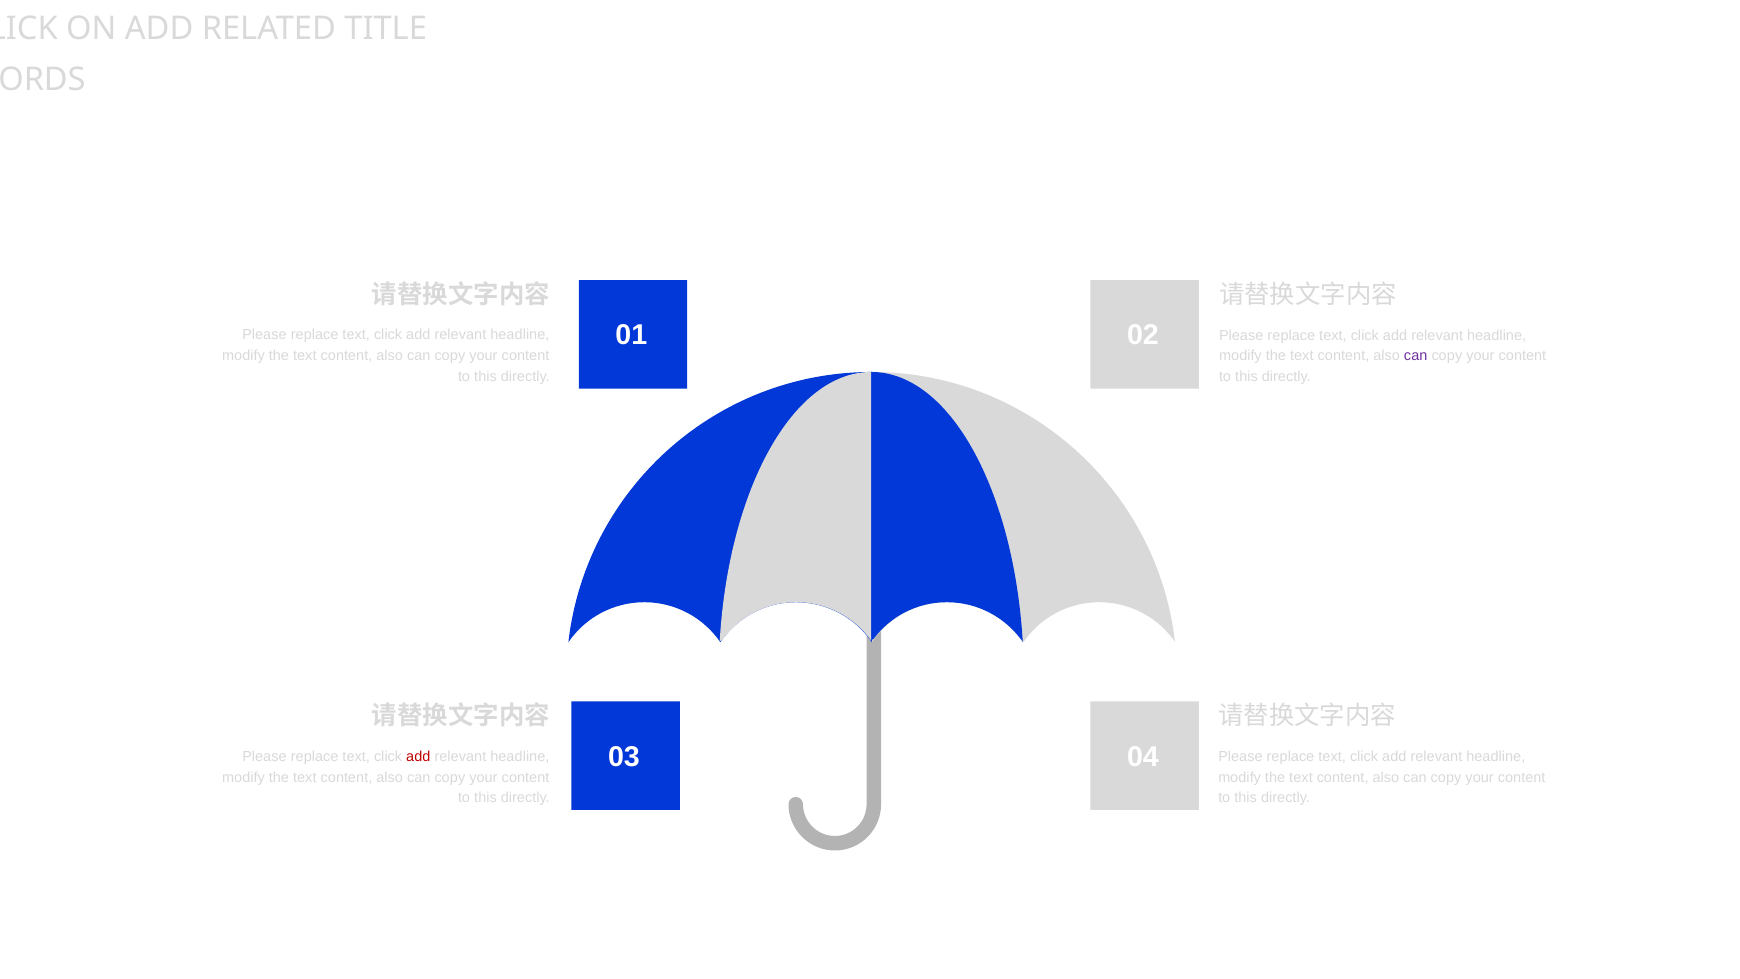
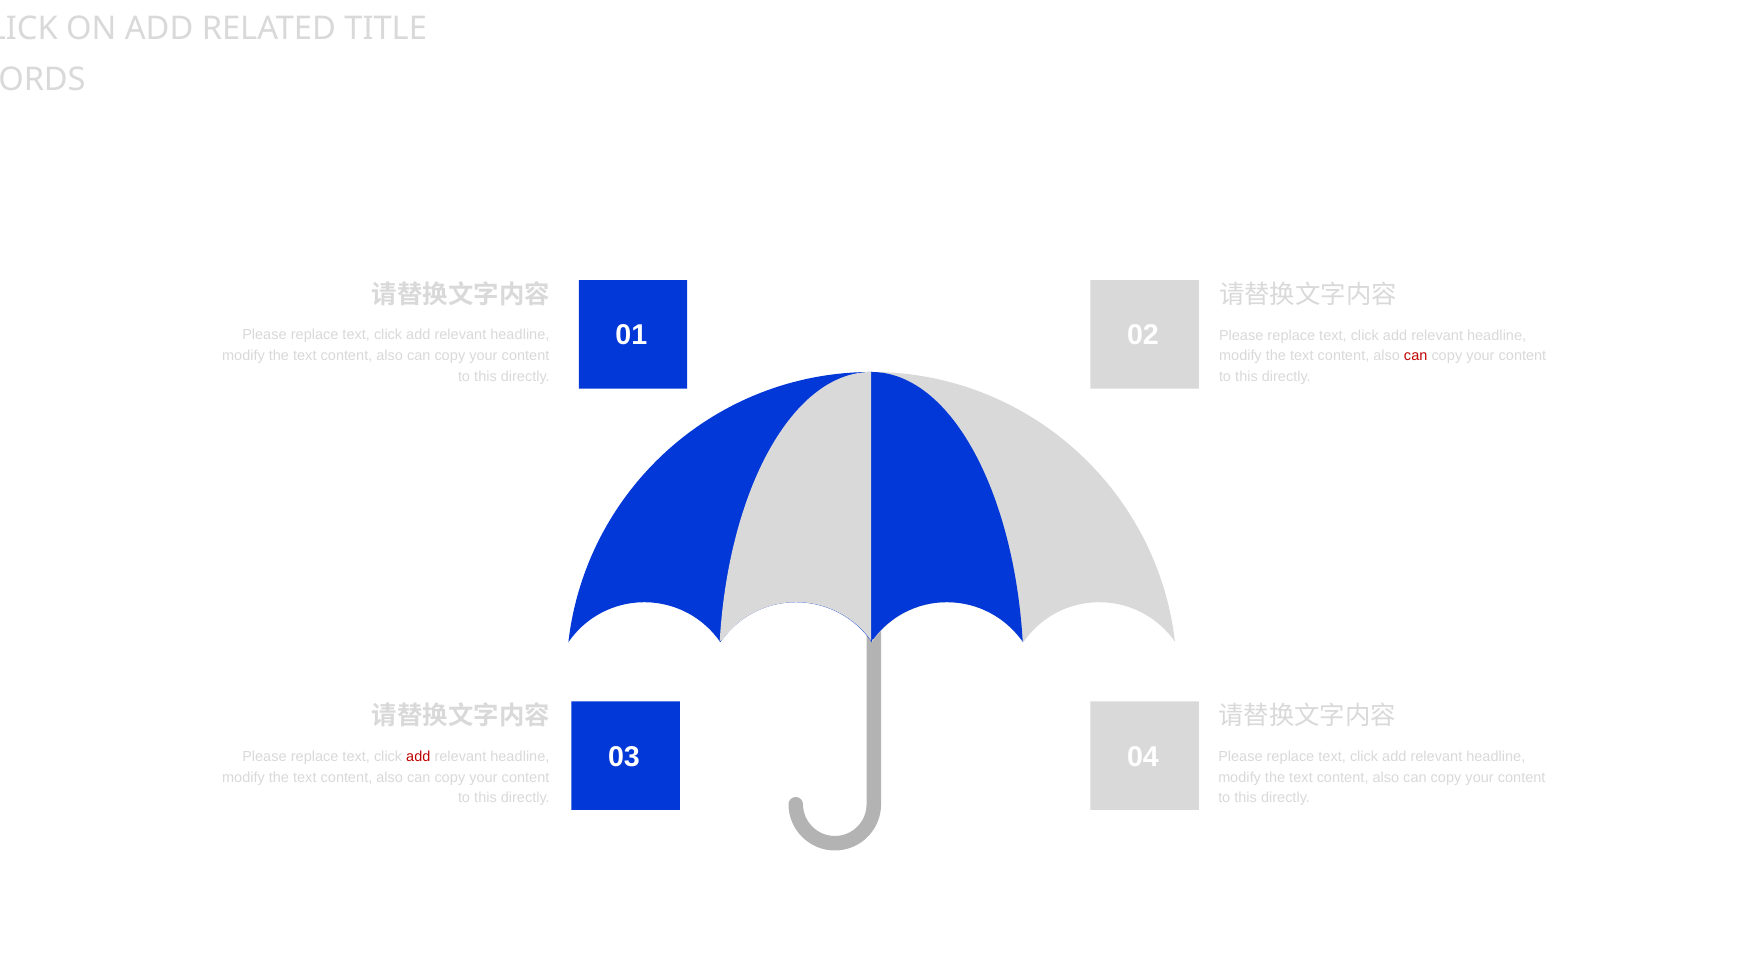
can colour: purple -> red (1416, 356)
